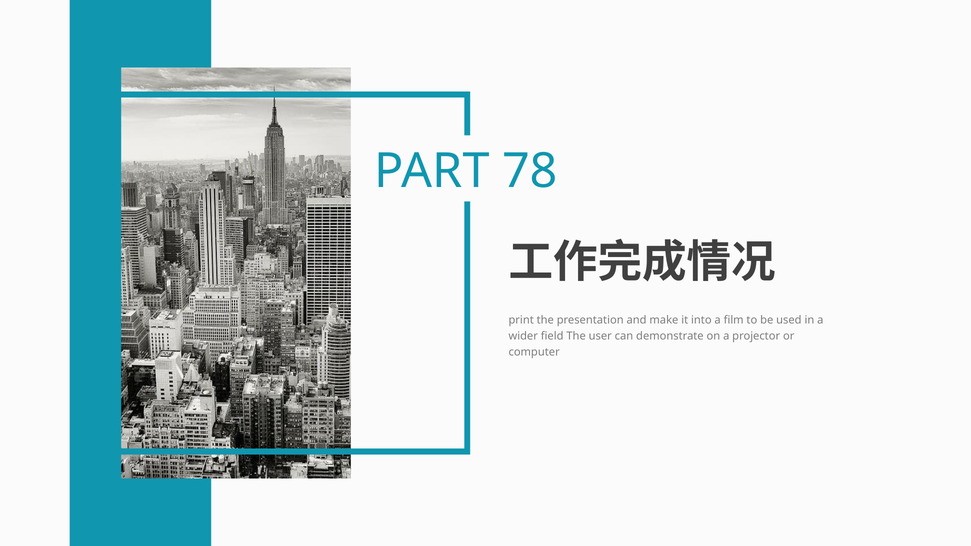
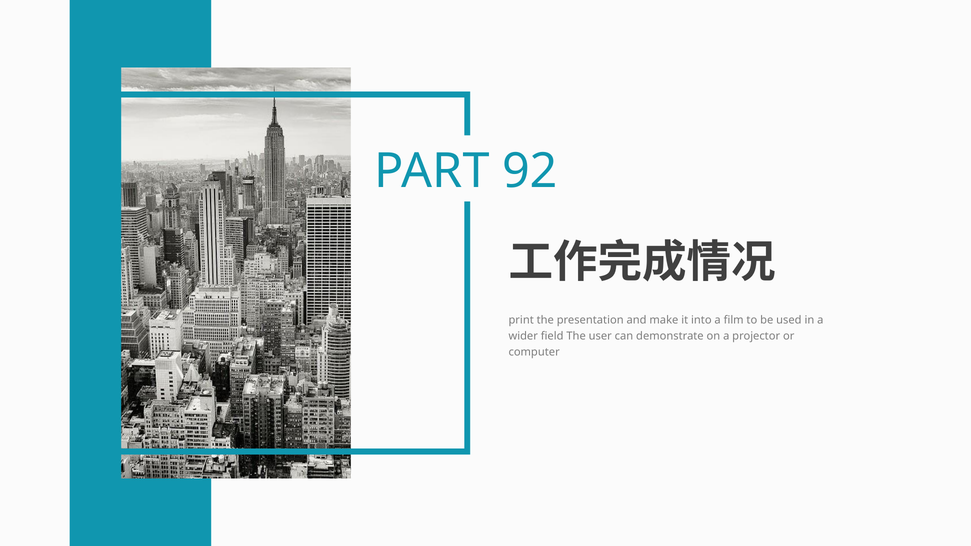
78: 78 -> 92 (530, 171)
